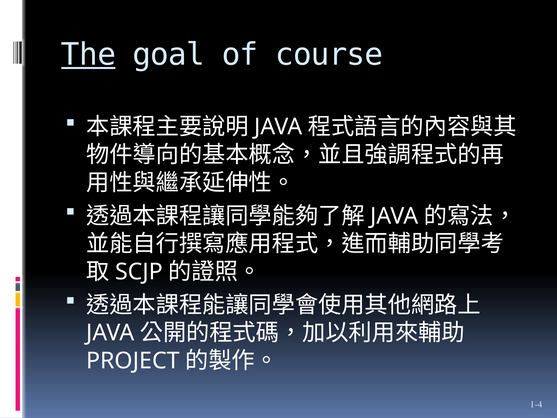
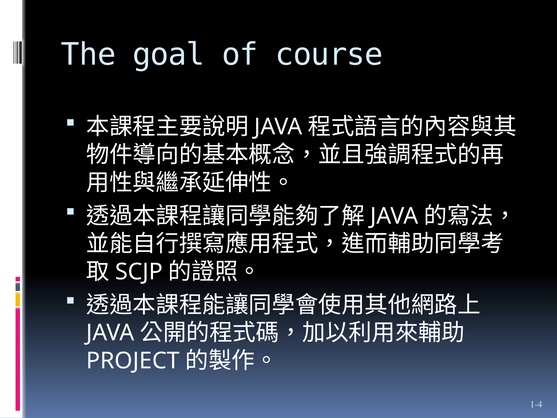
The underline: present -> none (88, 55)
